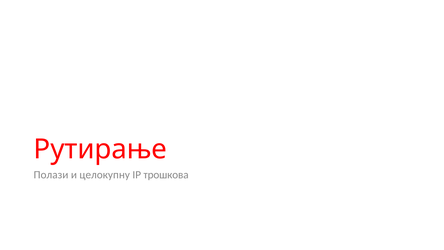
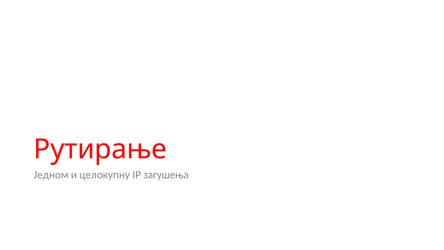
Полази: Полази -> Једном (51, 175)
трошкова: трошкова -> загушења (166, 175)
